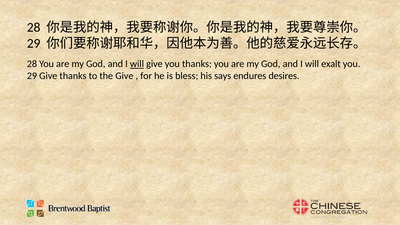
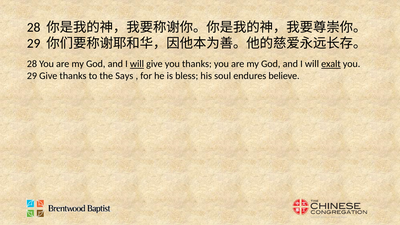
exalt underline: none -> present (331, 64)
the Give: Give -> Says (124, 76)
says: says -> soul (223, 76)
desires: desires -> believe (284, 76)
